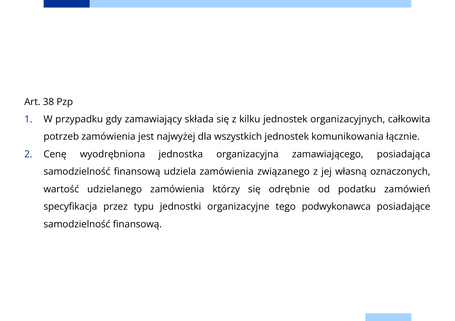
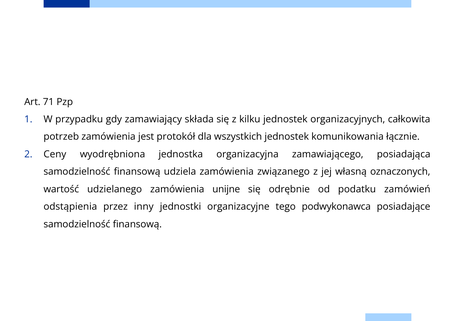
38: 38 -> 71 (48, 102)
najwyżej: najwyżej -> protokół (176, 137)
Cenę: Cenę -> Ceny (55, 155)
którzy: którzy -> unijne (226, 190)
specyfikacja: specyfikacja -> odstąpienia (70, 207)
typu: typu -> inny (144, 207)
